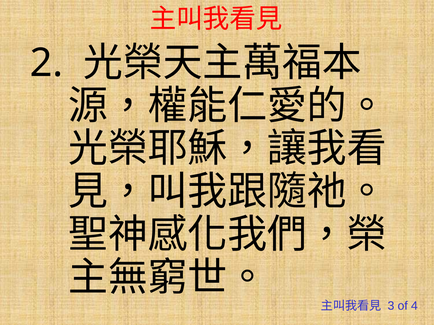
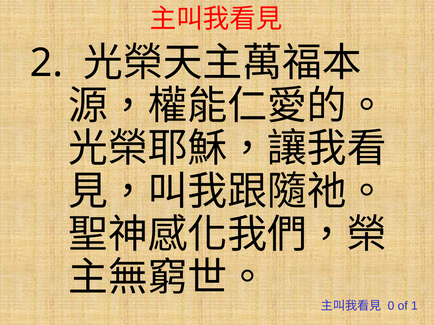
3: 3 -> 0 (391, 306)
4: 4 -> 1 (414, 306)
